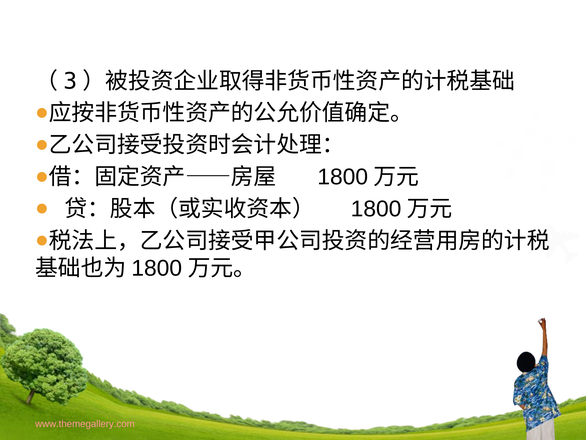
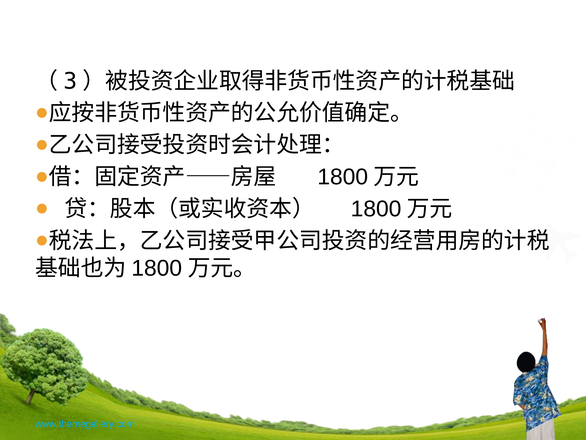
www.themegallery.com colour: pink -> light blue (85, 424)
